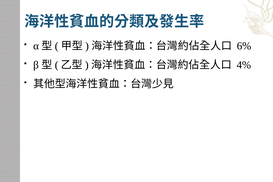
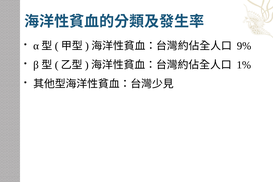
6%: 6% -> 9% (244, 46)
4%: 4% -> 1% (244, 65)
